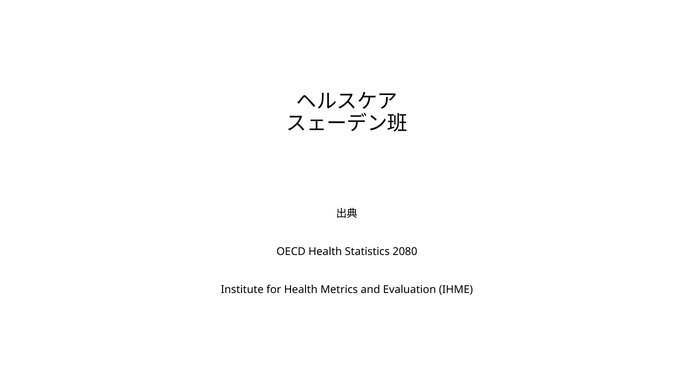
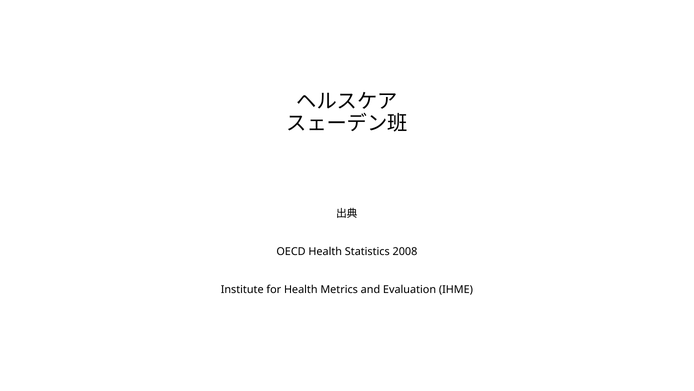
2080: 2080 -> 2008 (405, 251)
